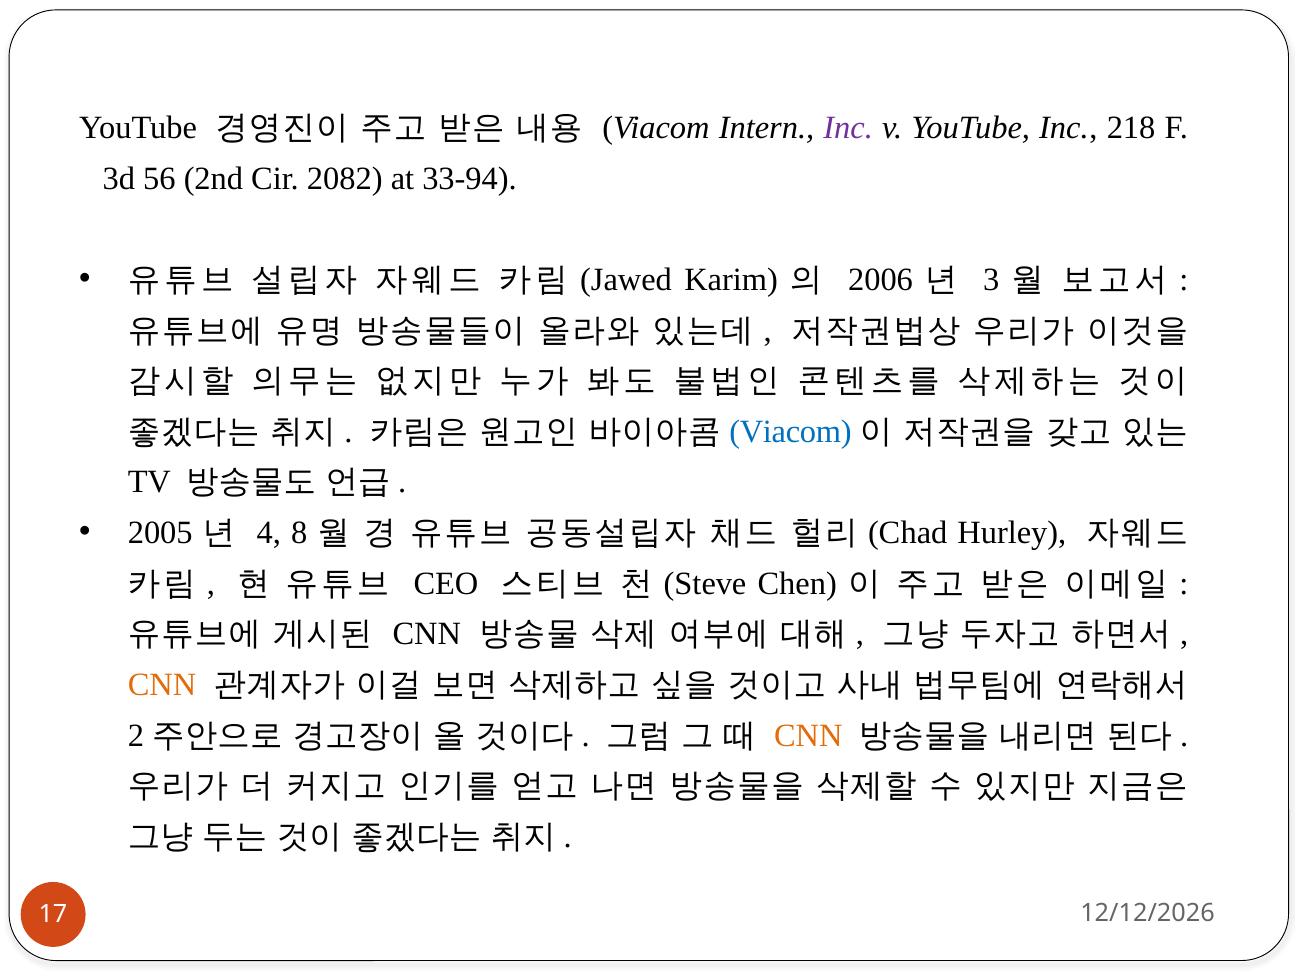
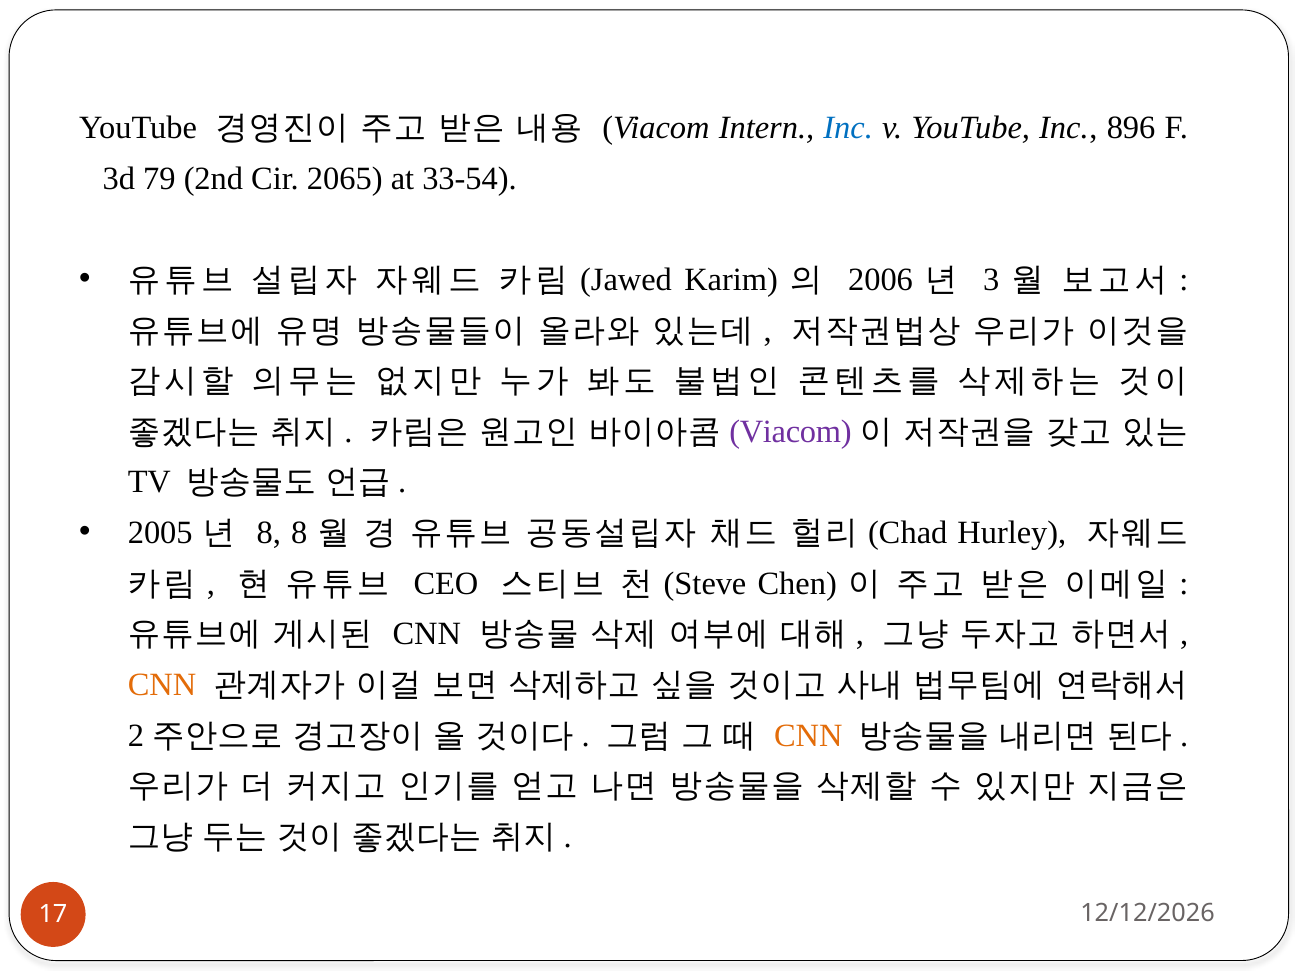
Inc colour: purple -> blue (848, 128)
218: 218 -> 896 (1131, 128)
56: 56 -> 79 (159, 178)
2082: 2082 -> 2065 (345, 178)
33-94: 33-94 -> 33-54 (469, 178)
Viacom colour: blue -> purple (790, 431)
4: 4 -> 8 (269, 533)
